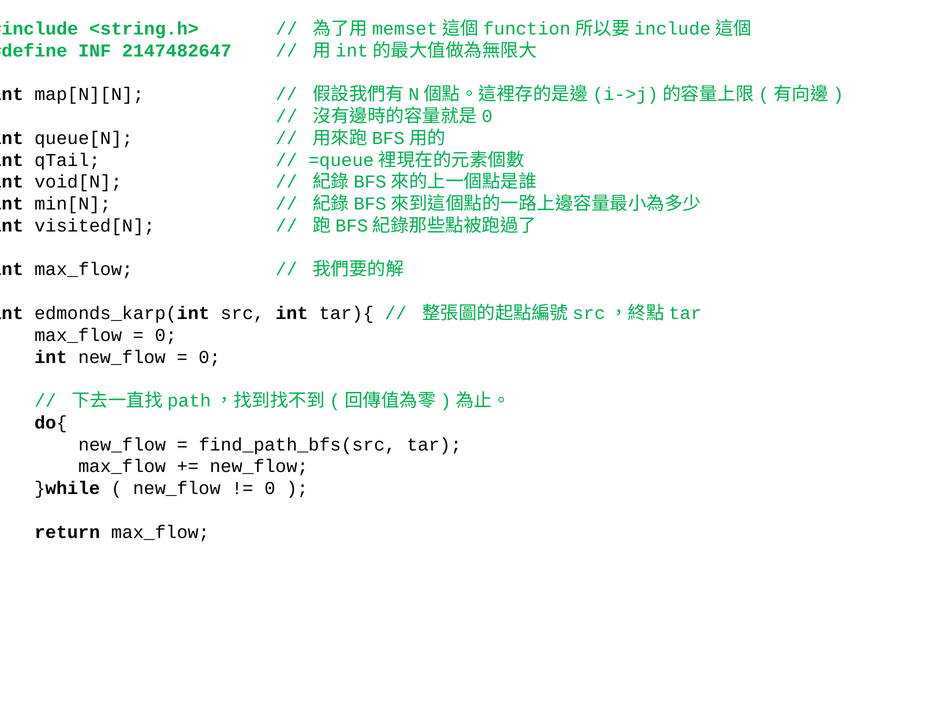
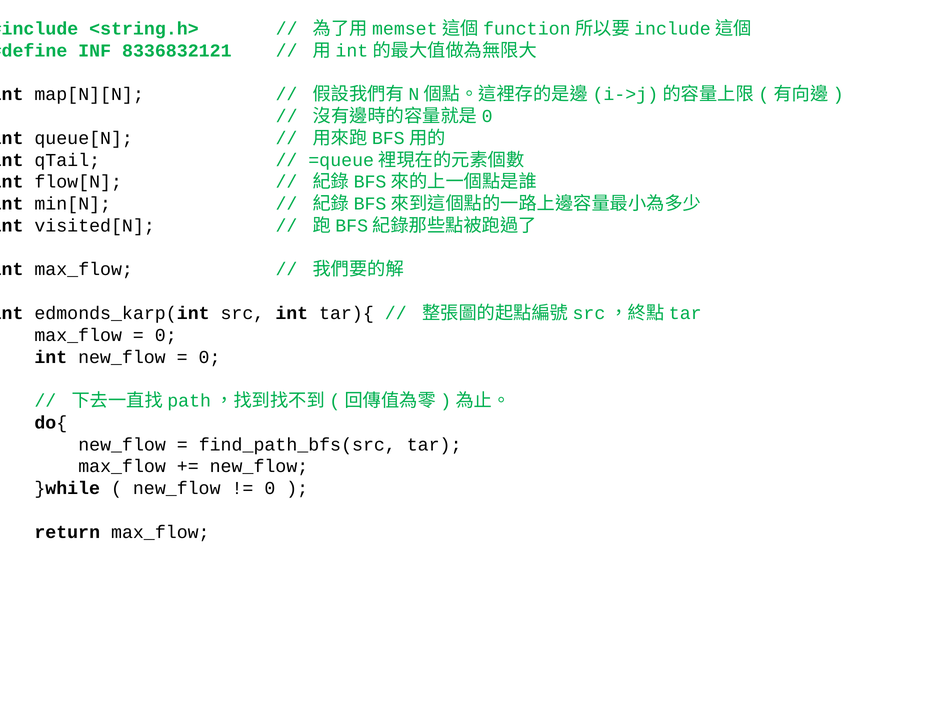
2147482647: 2147482647 -> 8336832121 (177, 51)
void[N: void[N -> flow[N (78, 182)
